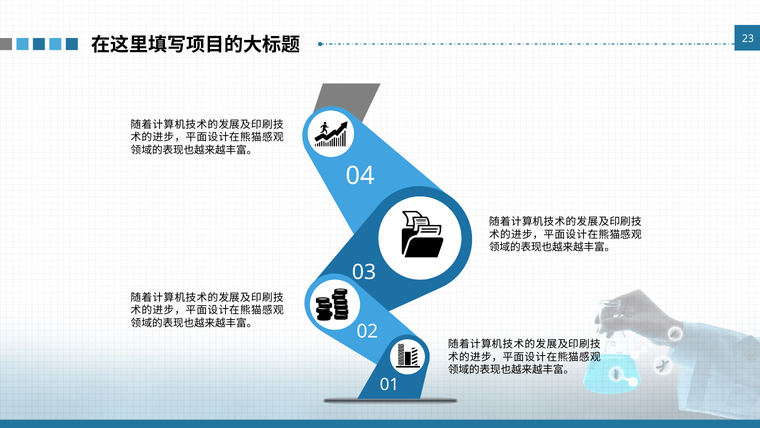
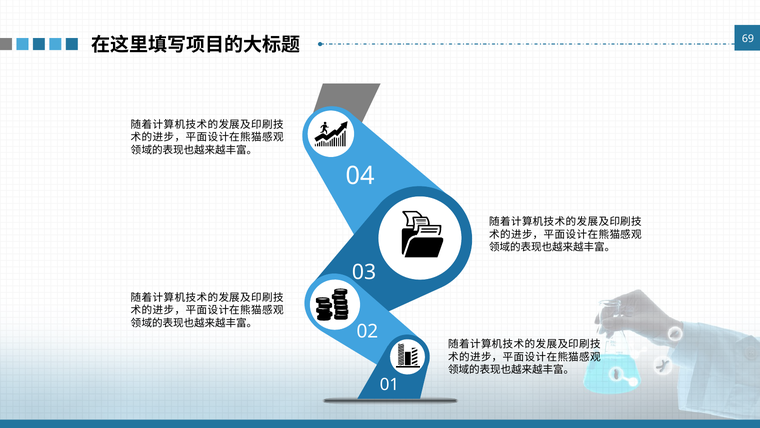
23: 23 -> 69 (748, 39)
